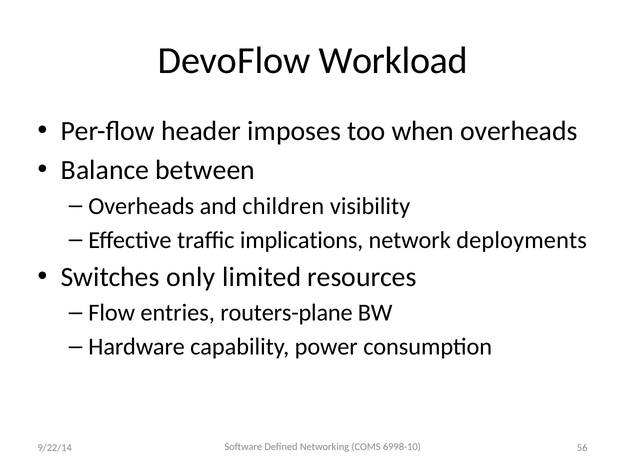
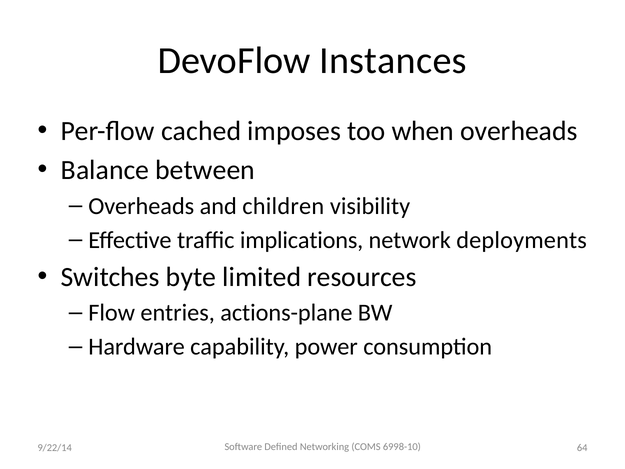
Workload: Workload -> Instances (393, 61)
header: header -> cached (201, 131)
only: only -> byte (191, 277)
routers-plane: routers-plane -> actions-plane (286, 313)
56: 56 -> 64 (582, 448)
